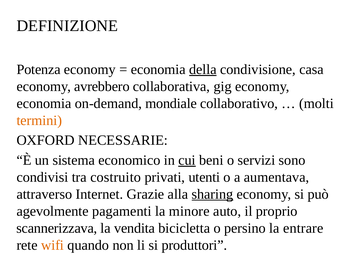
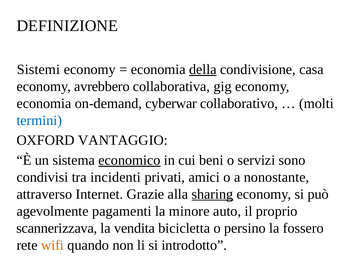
Potenza: Potenza -> Sistemi (38, 69)
mondiale: mondiale -> cyberwar (171, 103)
termini colour: orange -> blue (39, 120)
NECESSARIE: NECESSARIE -> VANTAGGIO (123, 140)
economico underline: none -> present (129, 160)
cui underline: present -> none (187, 160)
costruito: costruito -> incidenti (116, 177)
utenti: utenti -> amici (204, 177)
aumentava: aumentava -> nonostante (277, 177)
entrare: entrare -> fossero (303, 228)
produttori: produttori -> introdotto (194, 245)
